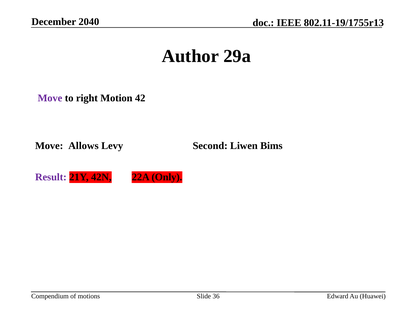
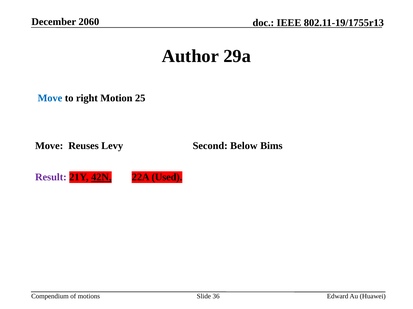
2040: 2040 -> 2060 (89, 22)
Move colour: purple -> blue (50, 98)
42: 42 -> 25 (140, 98)
Allows: Allows -> Reuses (84, 146)
Liwen: Liwen -> Below (244, 146)
42N underline: none -> present (101, 178)
Only: Only -> Used (167, 178)
